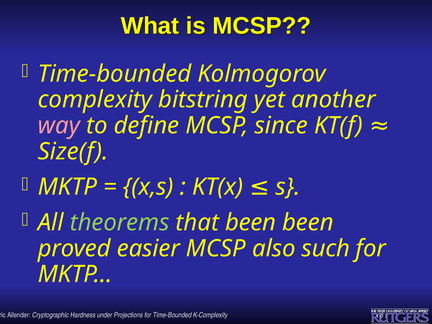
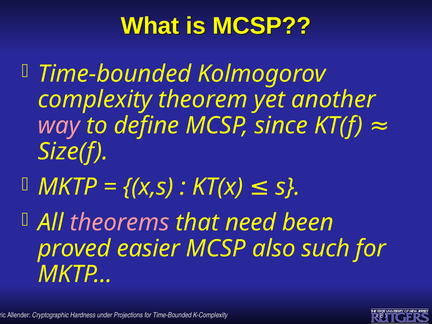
bitstring: bitstring -> theorem (203, 100)
theorems colour: light green -> pink (120, 223)
that been: been -> need (251, 223)
